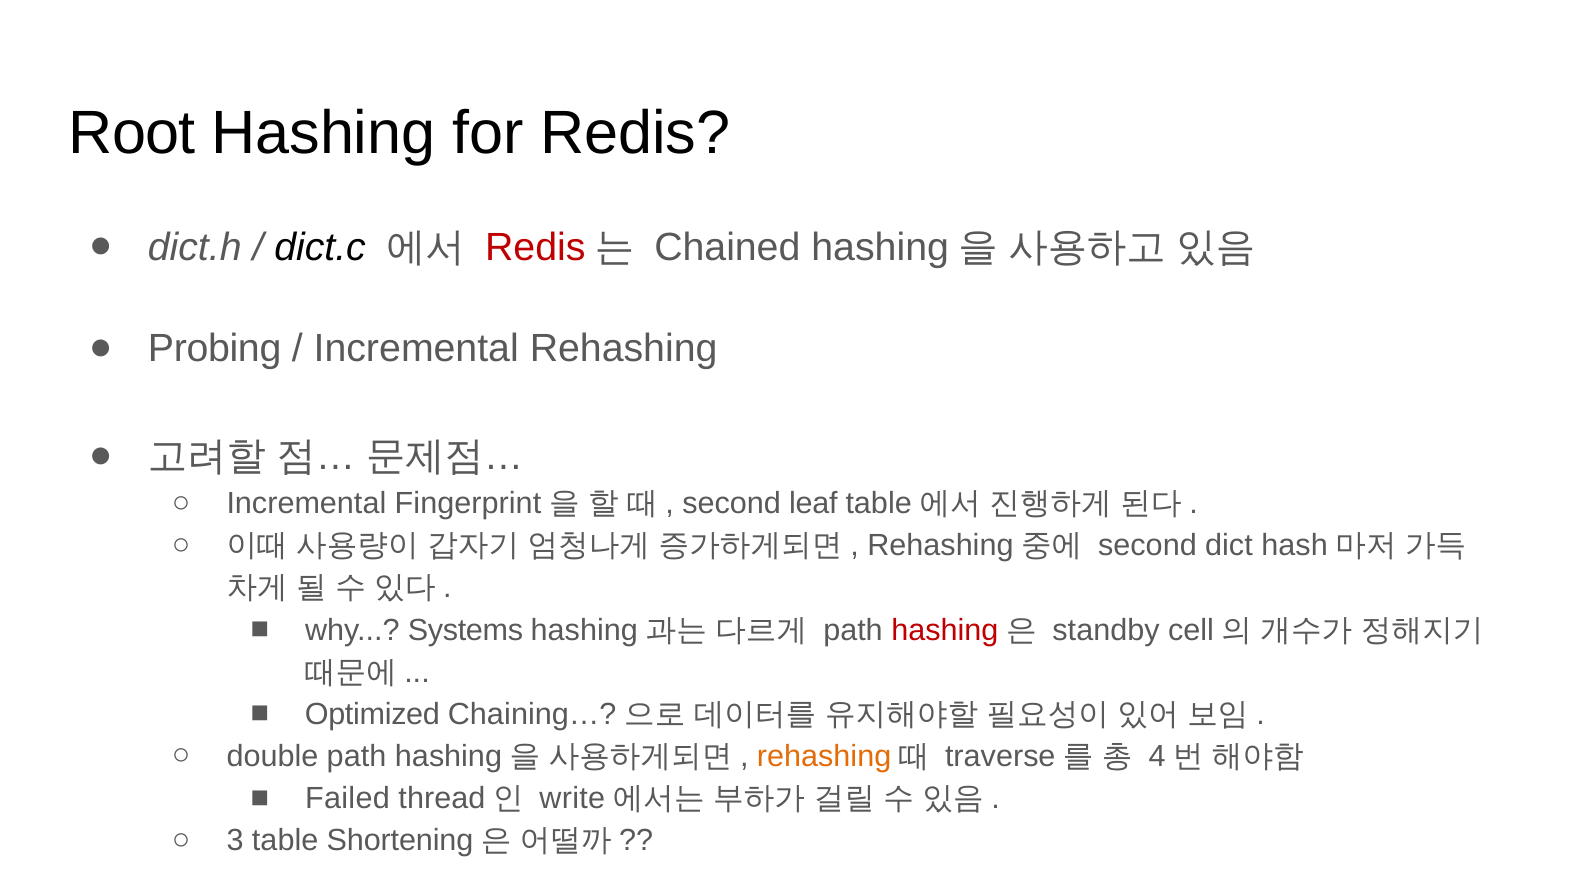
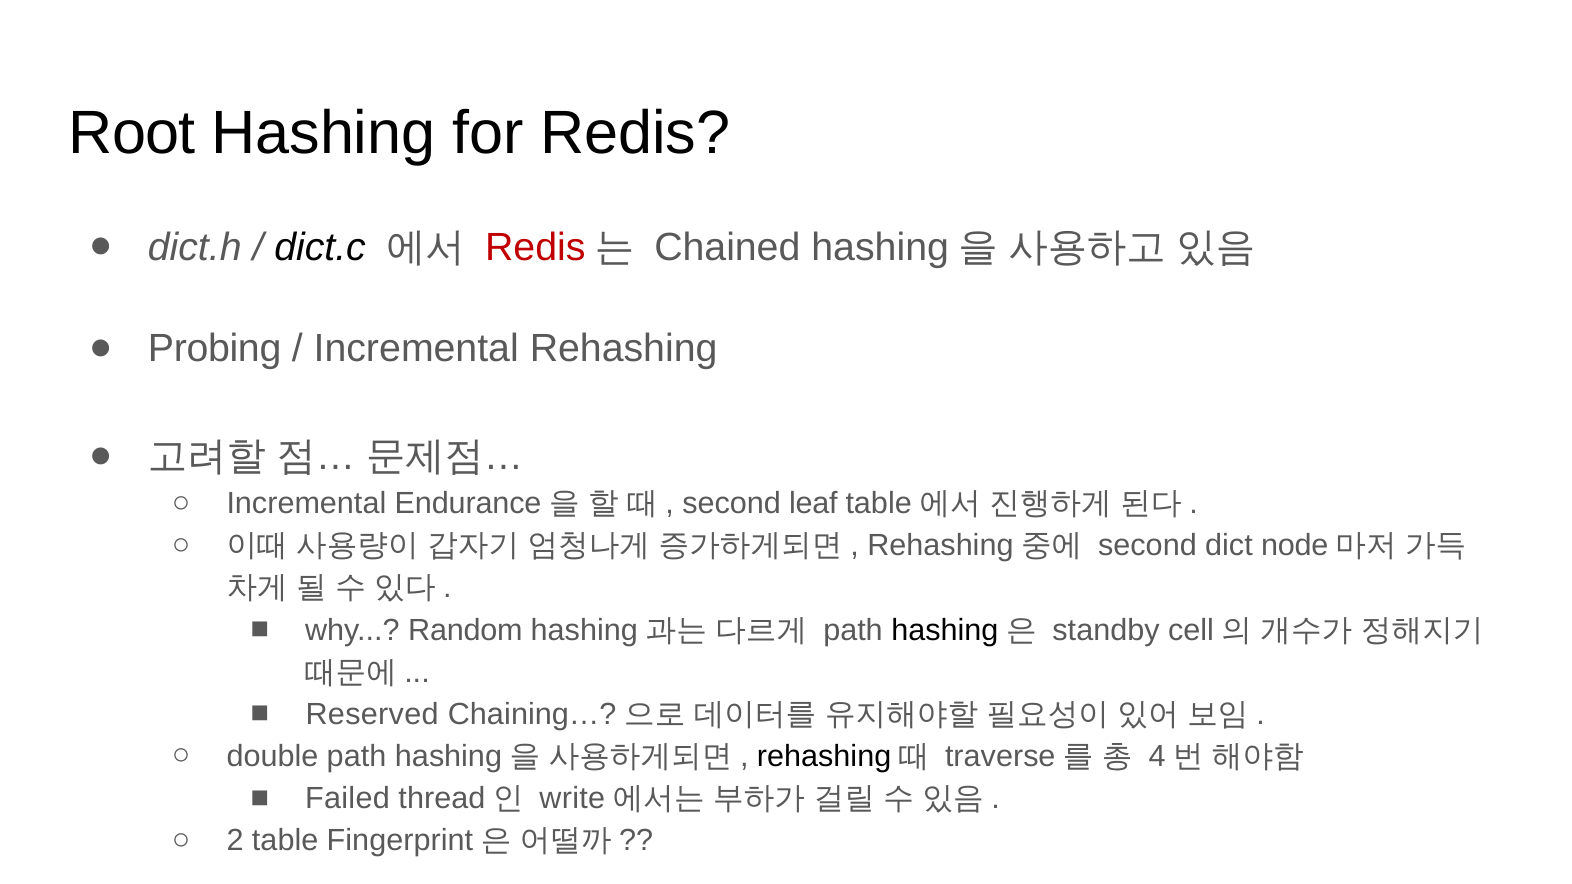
Fingerprint: Fingerprint -> Endurance (468, 504)
hash: hash -> node (1295, 546)
Systems: Systems -> Random (465, 630)
hashing colour: red -> black (945, 630)
Optimized: Optimized -> Reserved (372, 715)
rehashing colour: orange -> black (824, 757)
3: 3 -> 2 (235, 841)
Shortening: Shortening -> Fingerprint (400, 841)
